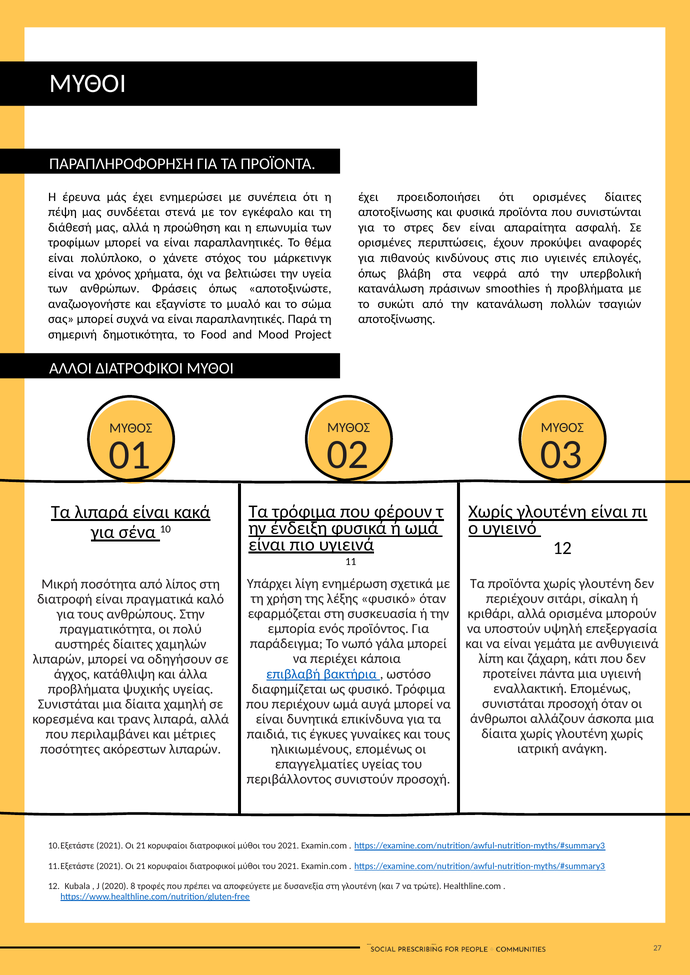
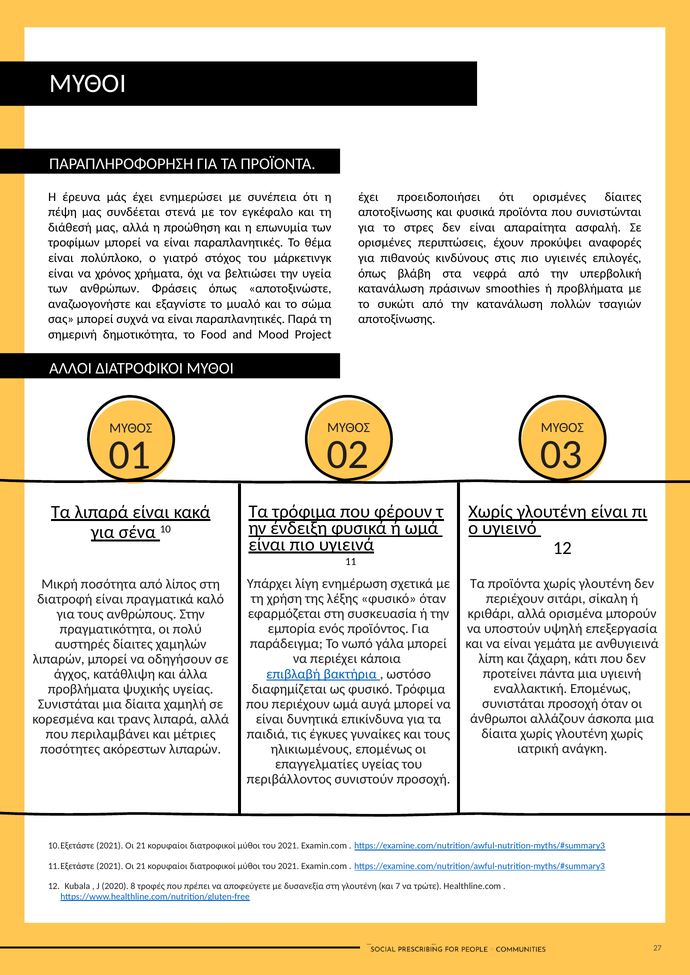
χάνετε: χάνετε -> γιατρό (181, 258)
